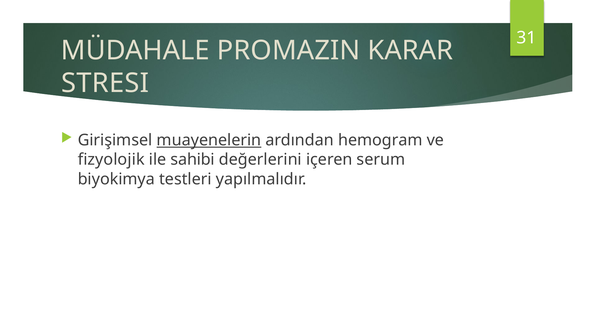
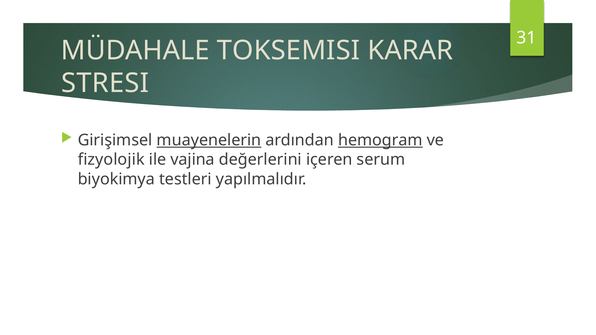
PROMAZIN: PROMAZIN -> TOKSEMISI (289, 50)
hemogram underline: none -> present (380, 140)
sahibi: sahibi -> vajina (193, 160)
